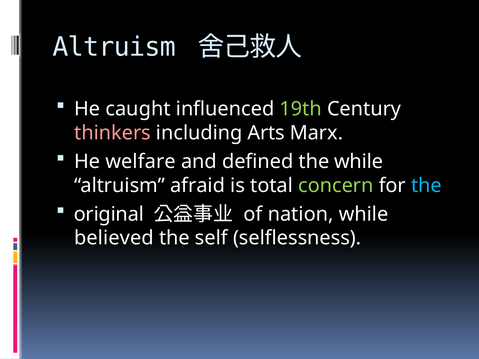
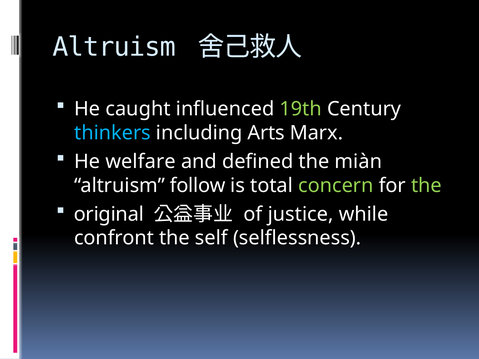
thinkers colour: pink -> light blue (112, 133)
the while: while -> miàn (358, 162)
afraid: afraid -> follow (198, 186)
the colour: light blue -> light green (426, 186)
nation: nation -> justice (301, 214)
believed: believed -> confront (114, 238)
